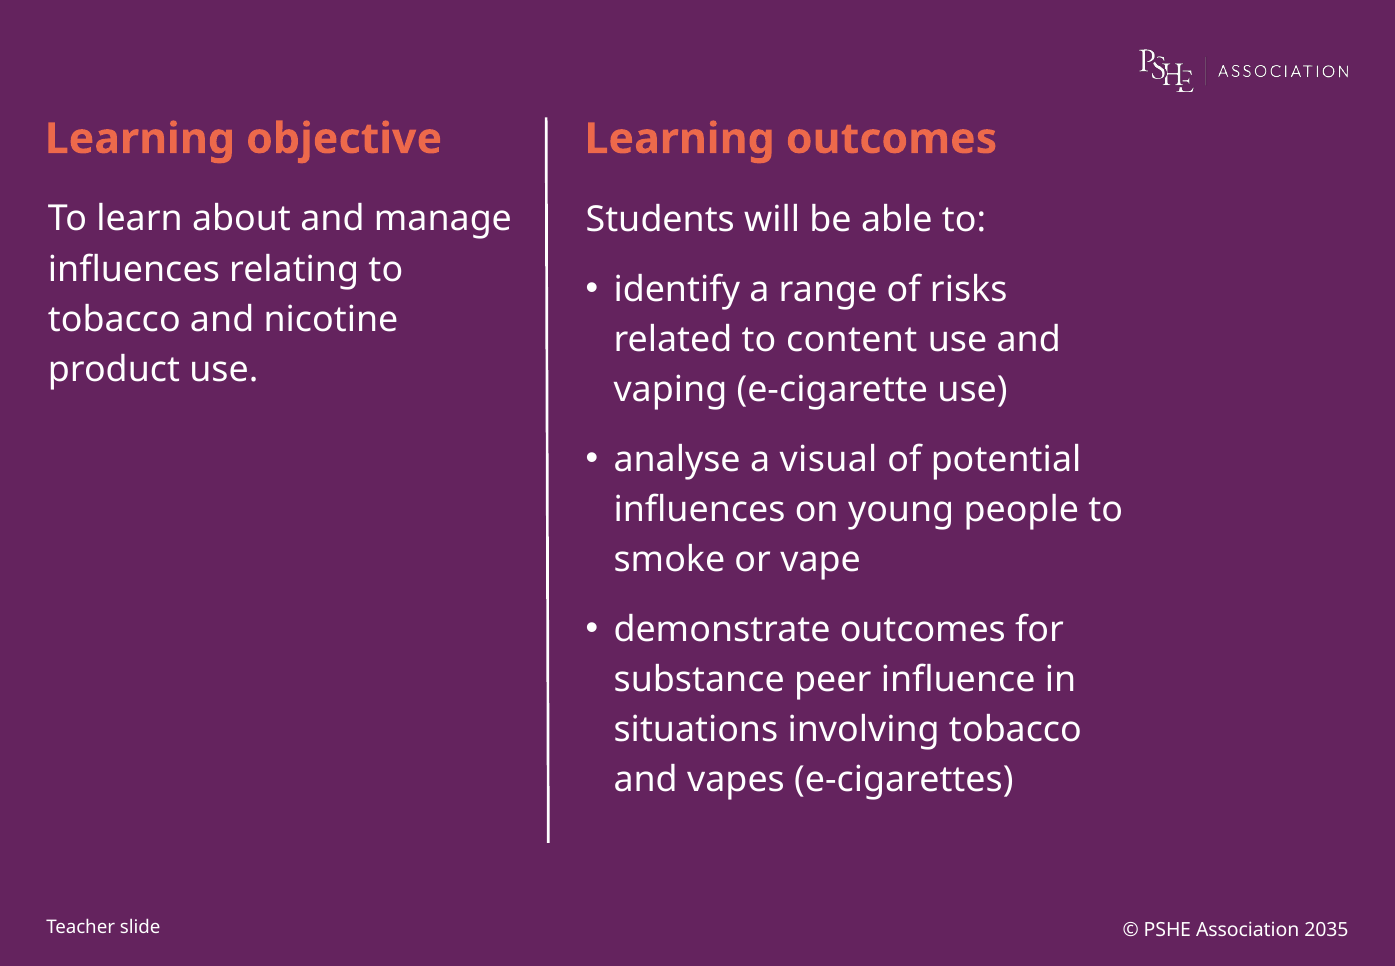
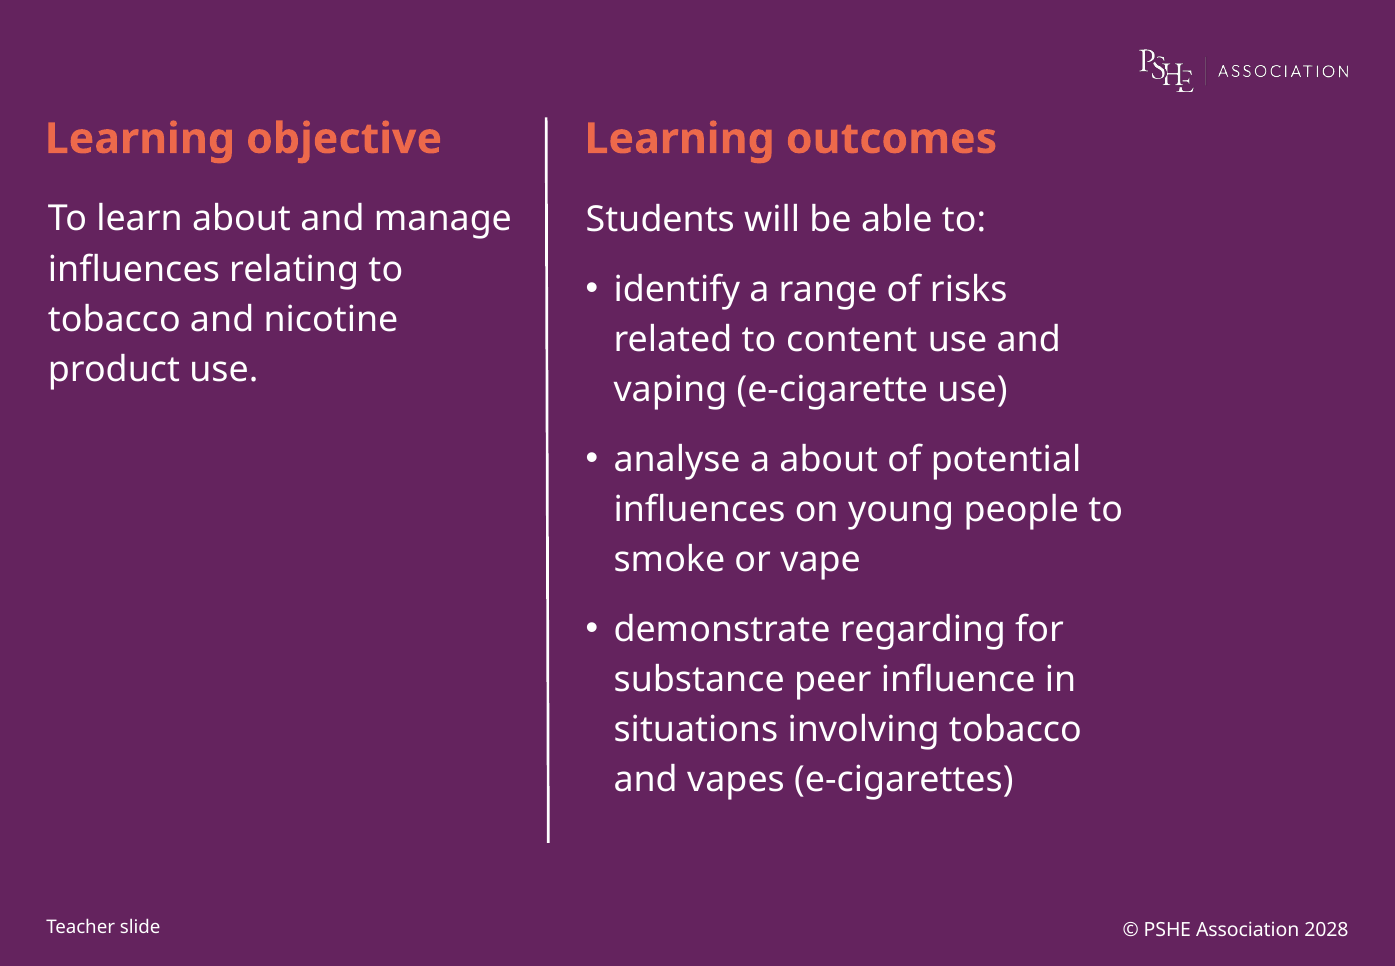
a visual: visual -> about (829, 460)
demonstrate outcomes: outcomes -> regarding (923, 630)
2035: 2035 -> 2028 (1326, 930)
